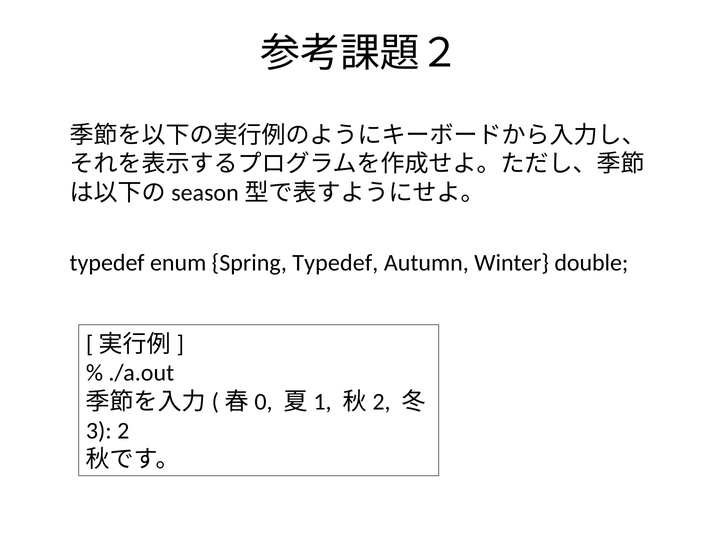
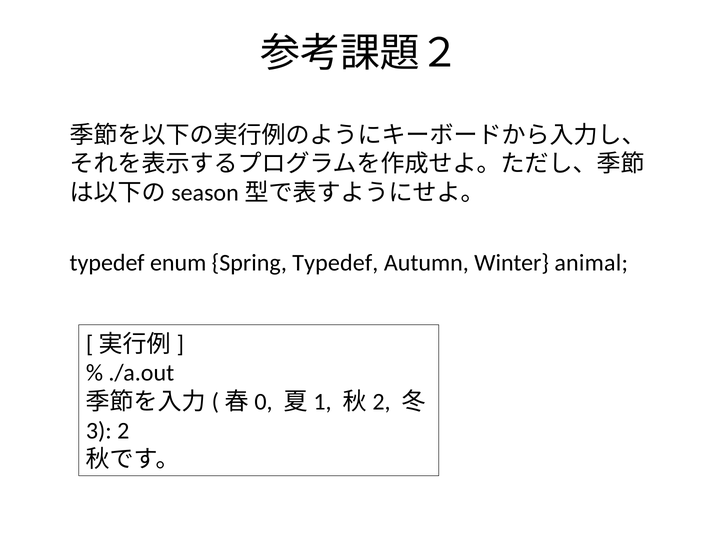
double: double -> animal (591, 263)
